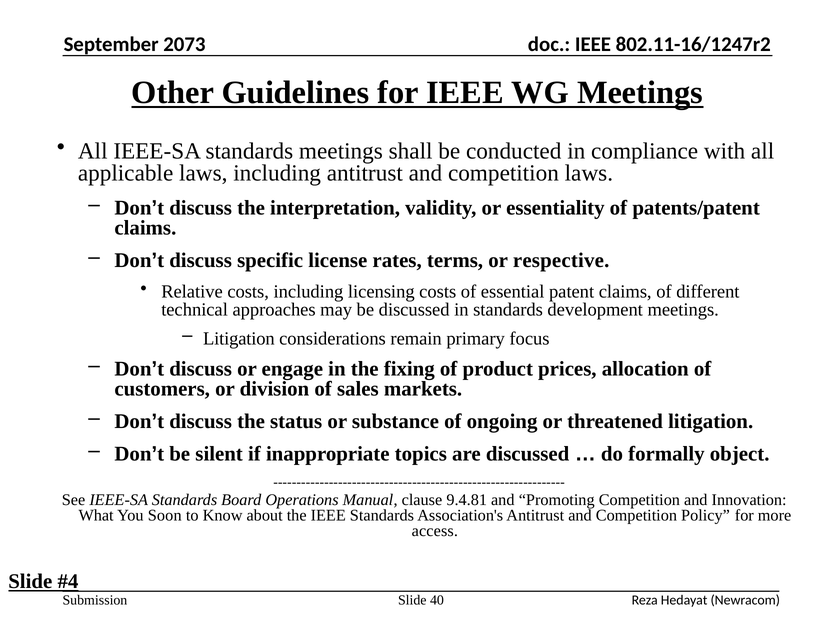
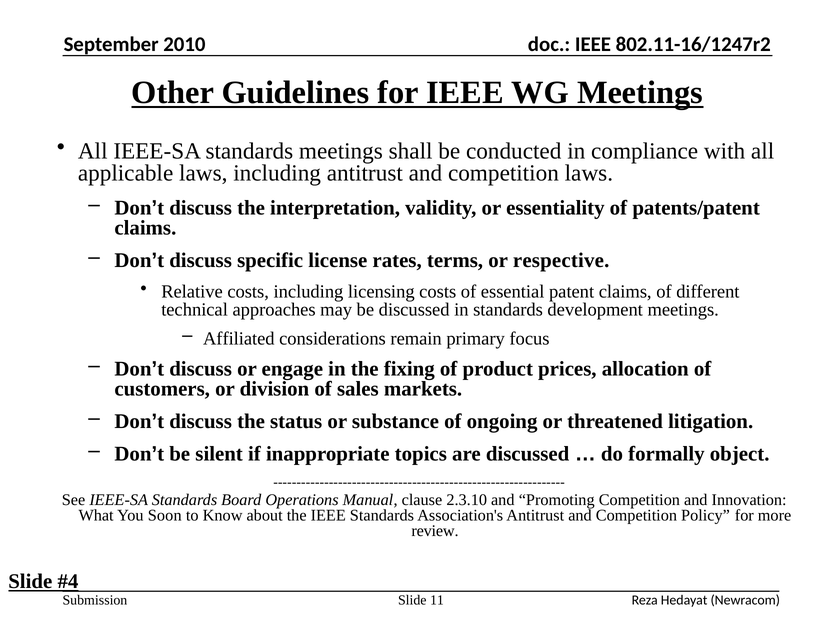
2073: 2073 -> 2010 (184, 45)
Litigation: Litigation -> Affiliated (239, 339)
9.4.81: 9.4.81 -> 2.3.10 (467, 500)
access: access -> review (435, 531)
40: 40 -> 11 (437, 601)
